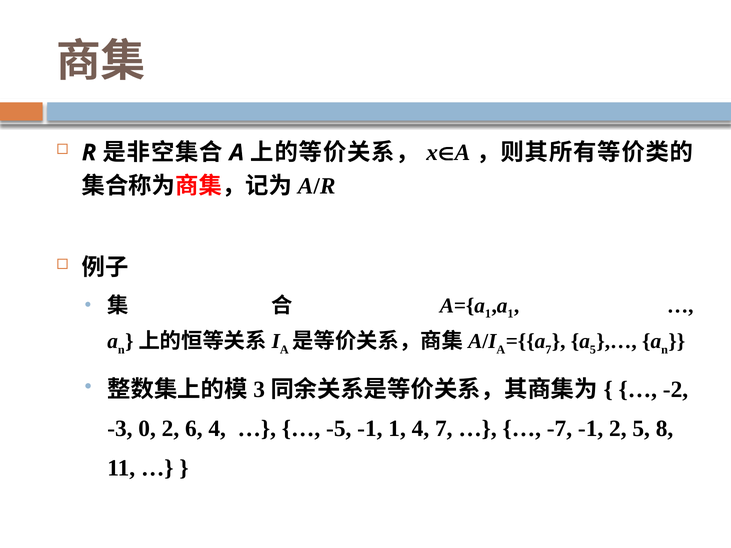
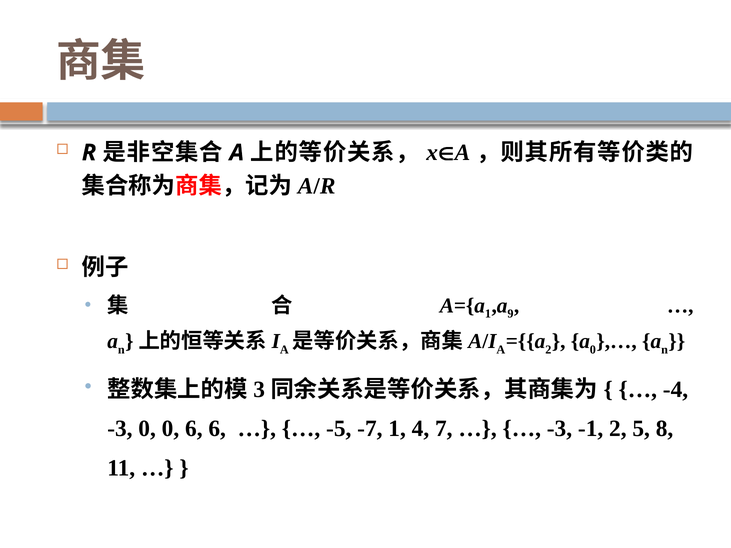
1: 1 -> 9 (510, 314)
7: 7 -> 2 (548, 350)
5: 5 -> 0 (593, 350)
-2: -2 -> -4 (675, 390)
0 2: 2 -> 0 (170, 429)
6 4: 4 -> 6 (217, 429)
-5 -1: -1 -> -7 (370, 429)
-7: -7 -> -3 (559, 429)
